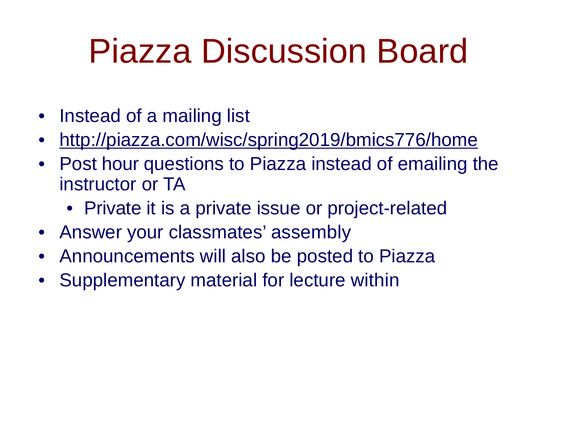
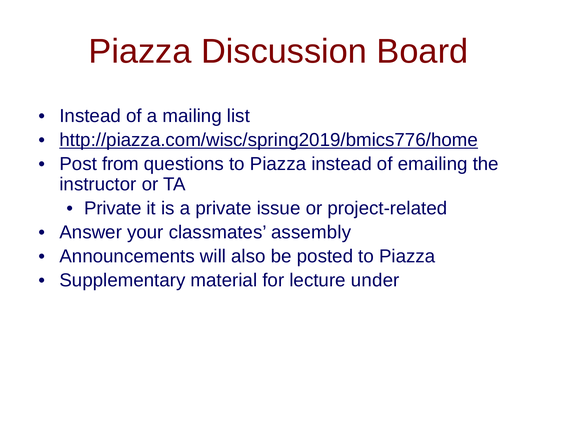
hour: hour -> from (120, 164)
within: within -> under (375, 280)
